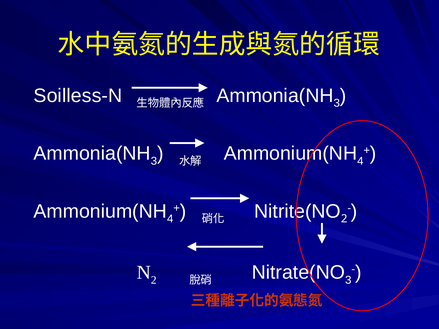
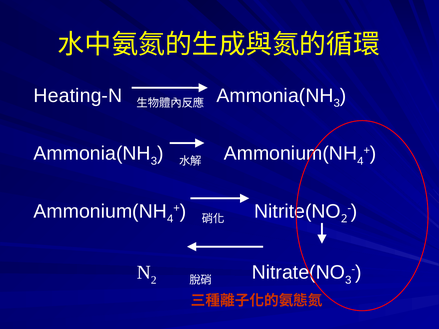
Soilless-N: Soilless-N -> Heating-N (78, 96)
